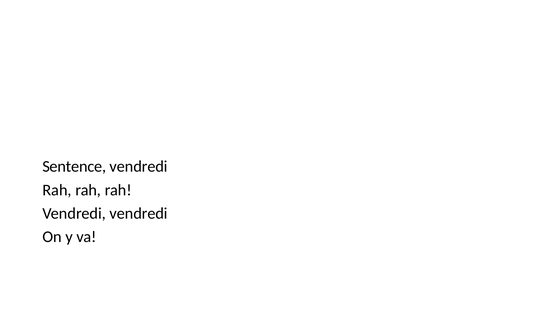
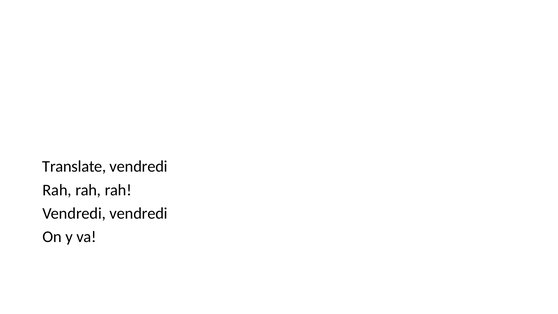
Sentence: Sentence -> Translate (74, 166)
